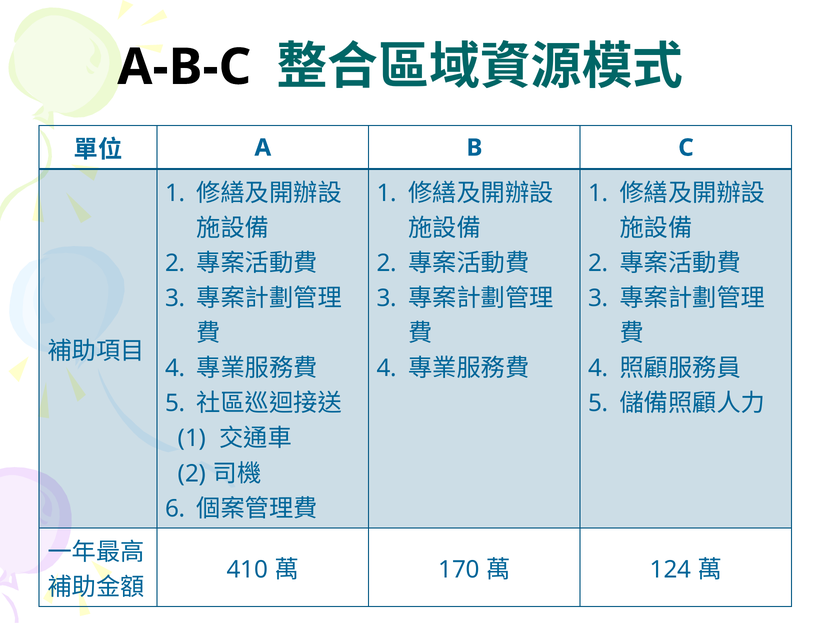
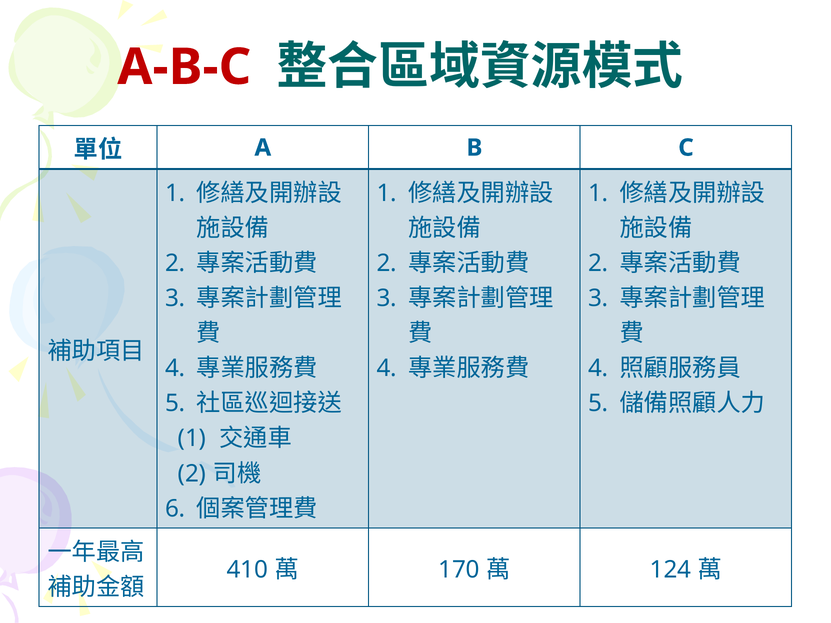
A-B-C colour: black -> red (184, 67)
